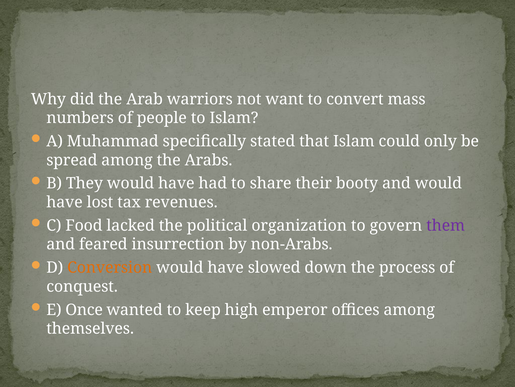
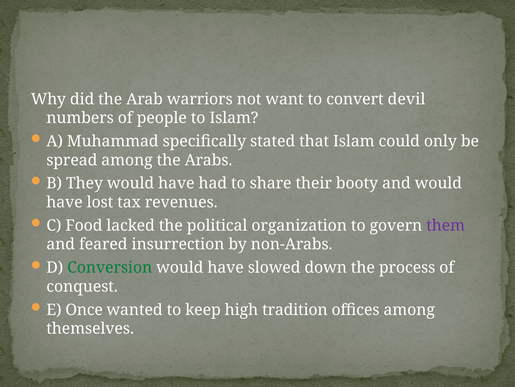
mass: mass -> devil (407, 99)
Conversion colour: orange -> green (110, 267)
emperor: emperor -> tradition (295, 309)
